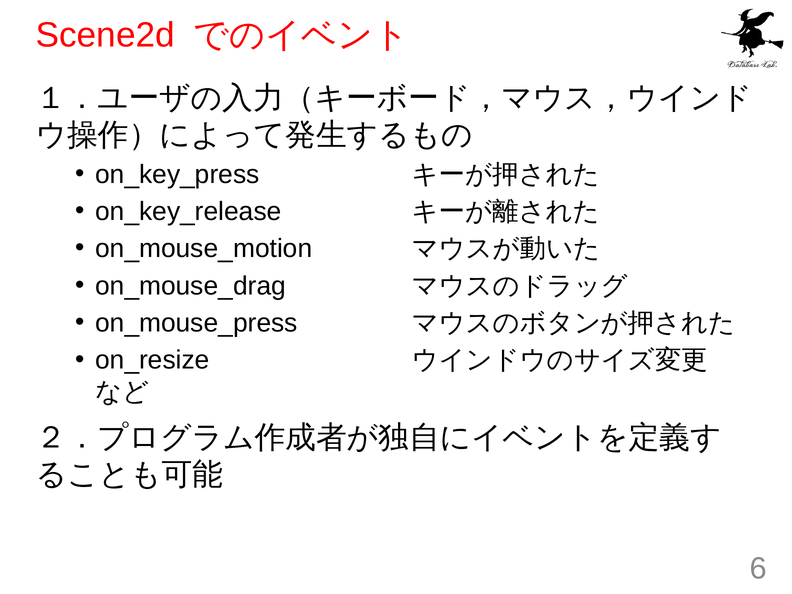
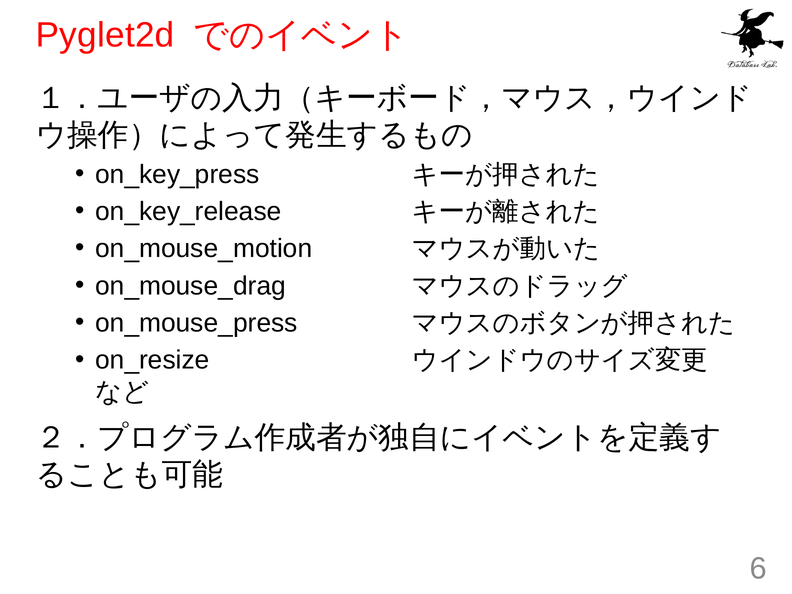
Scene2d: Scene2d -> Pyglet2d (105, 35)
